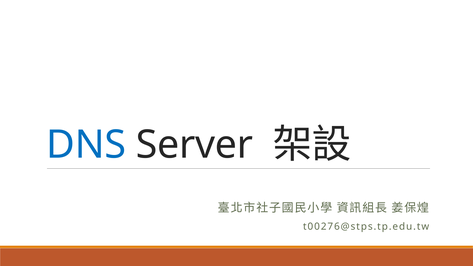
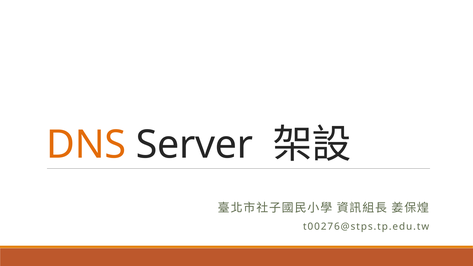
DNS colour: blue -> orange (86, 145)
